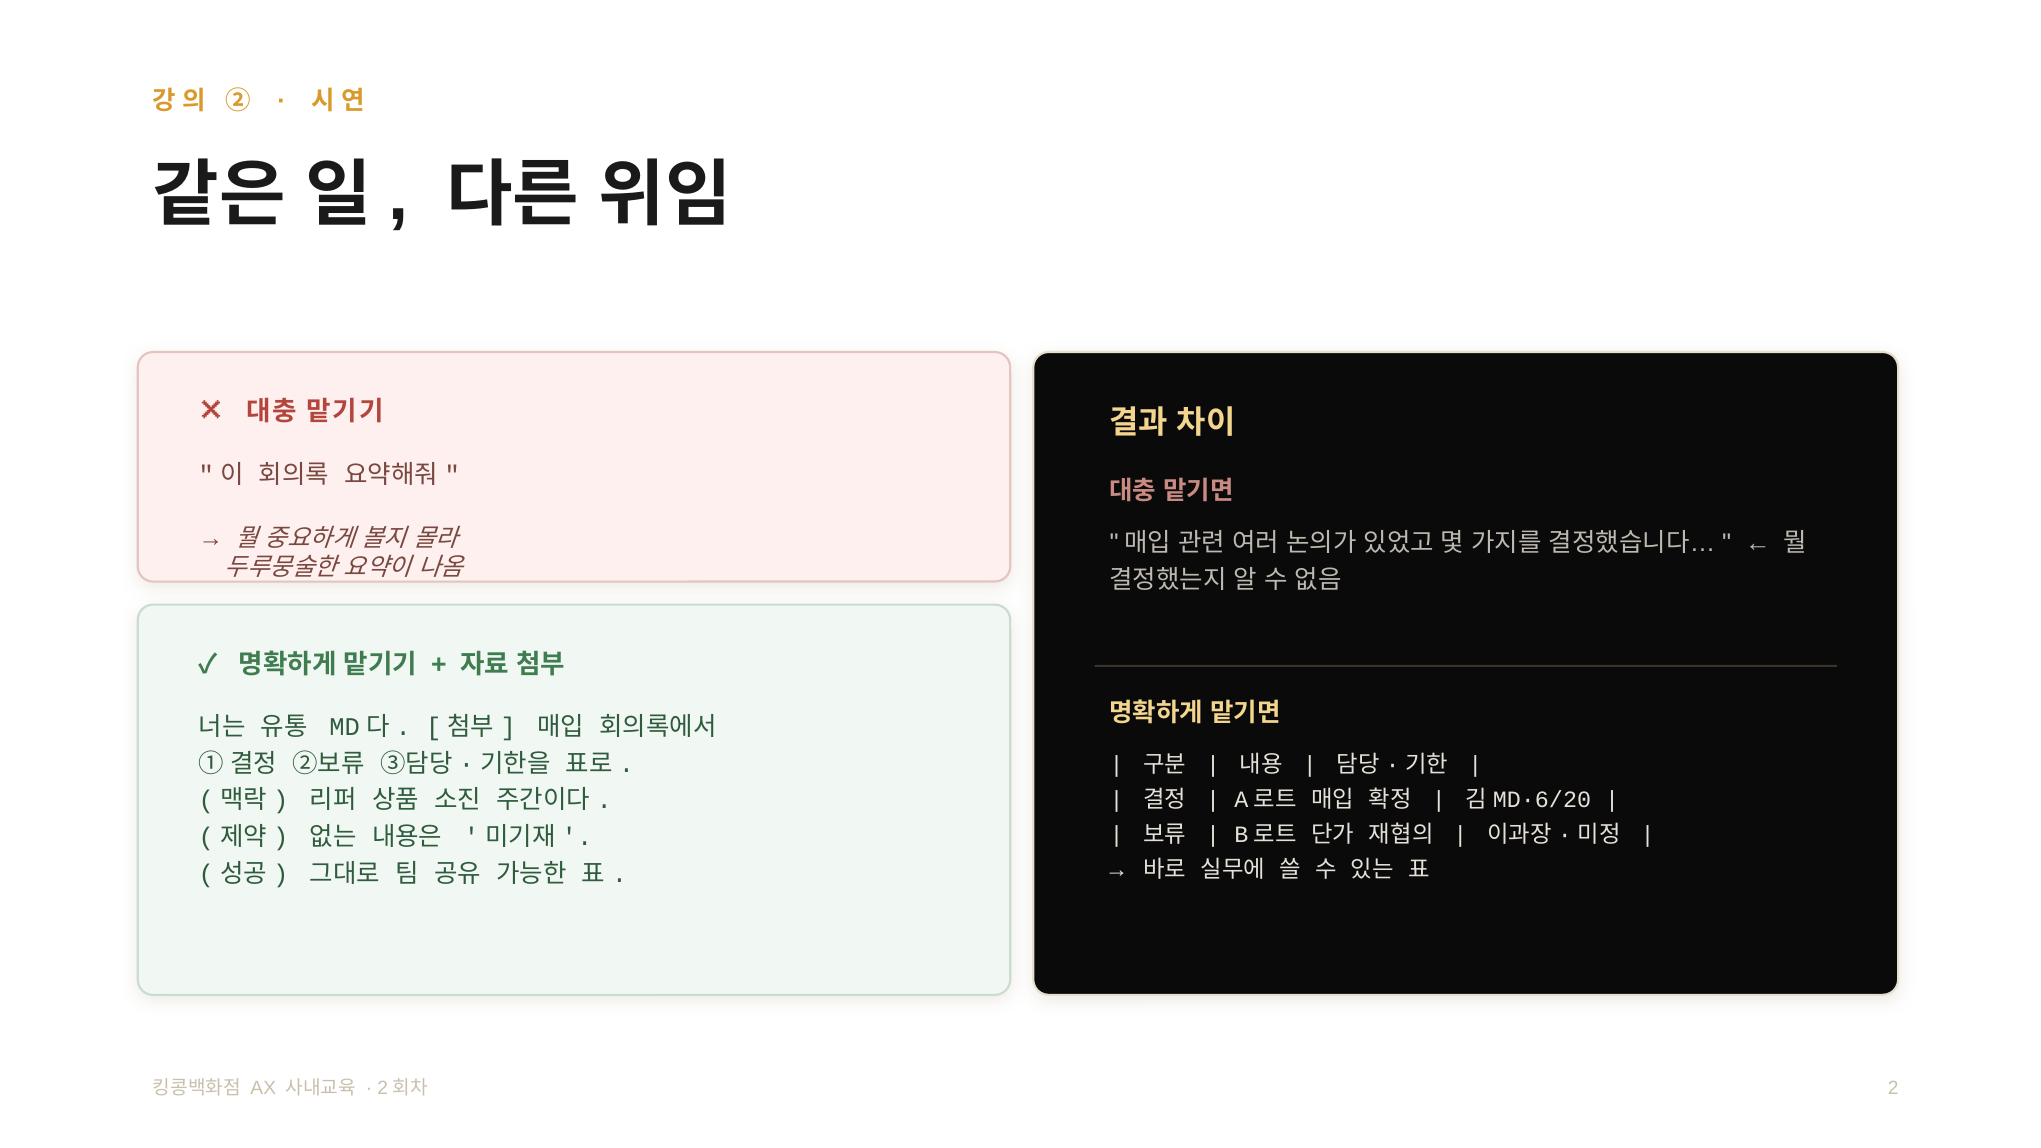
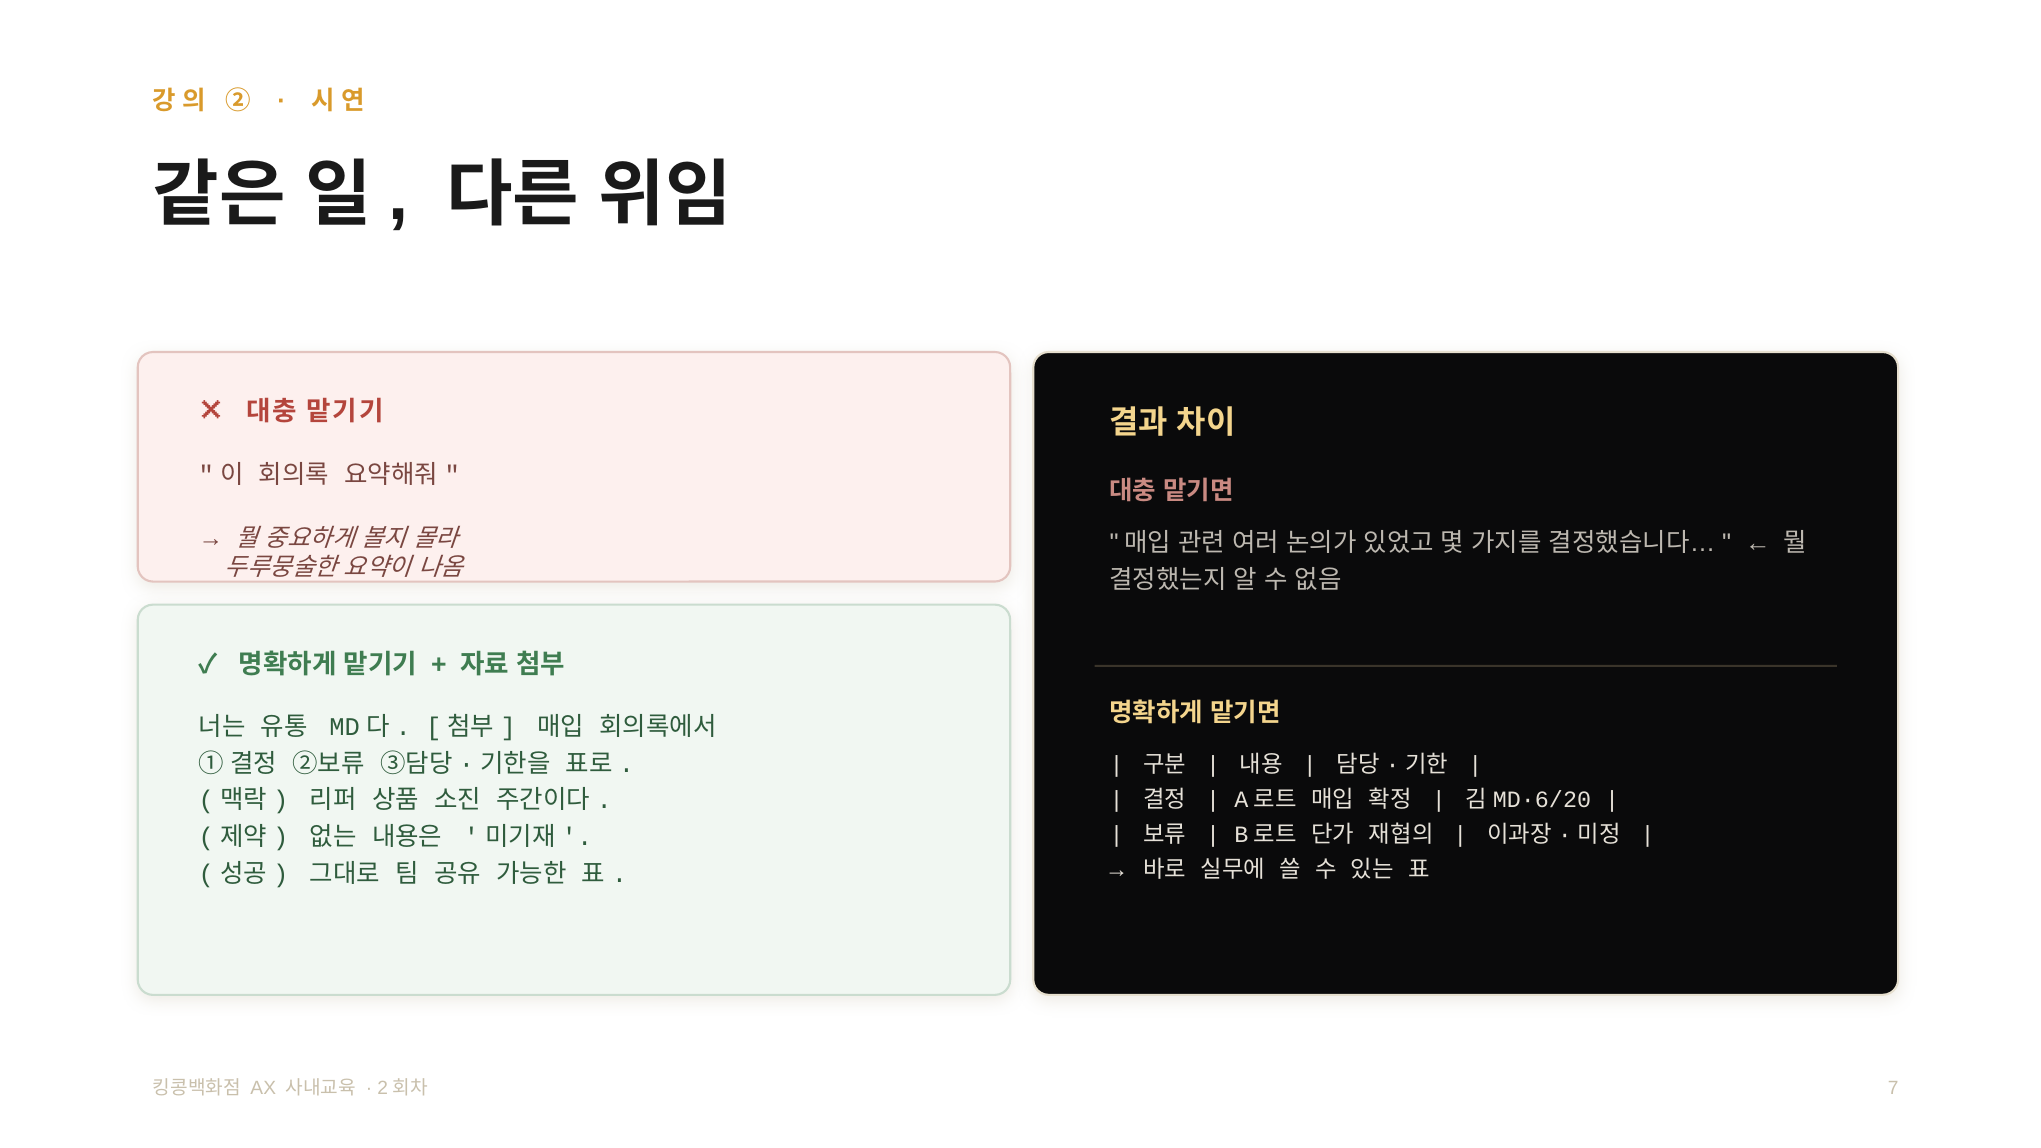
2: 2 -> 7 (1893, 1088)
